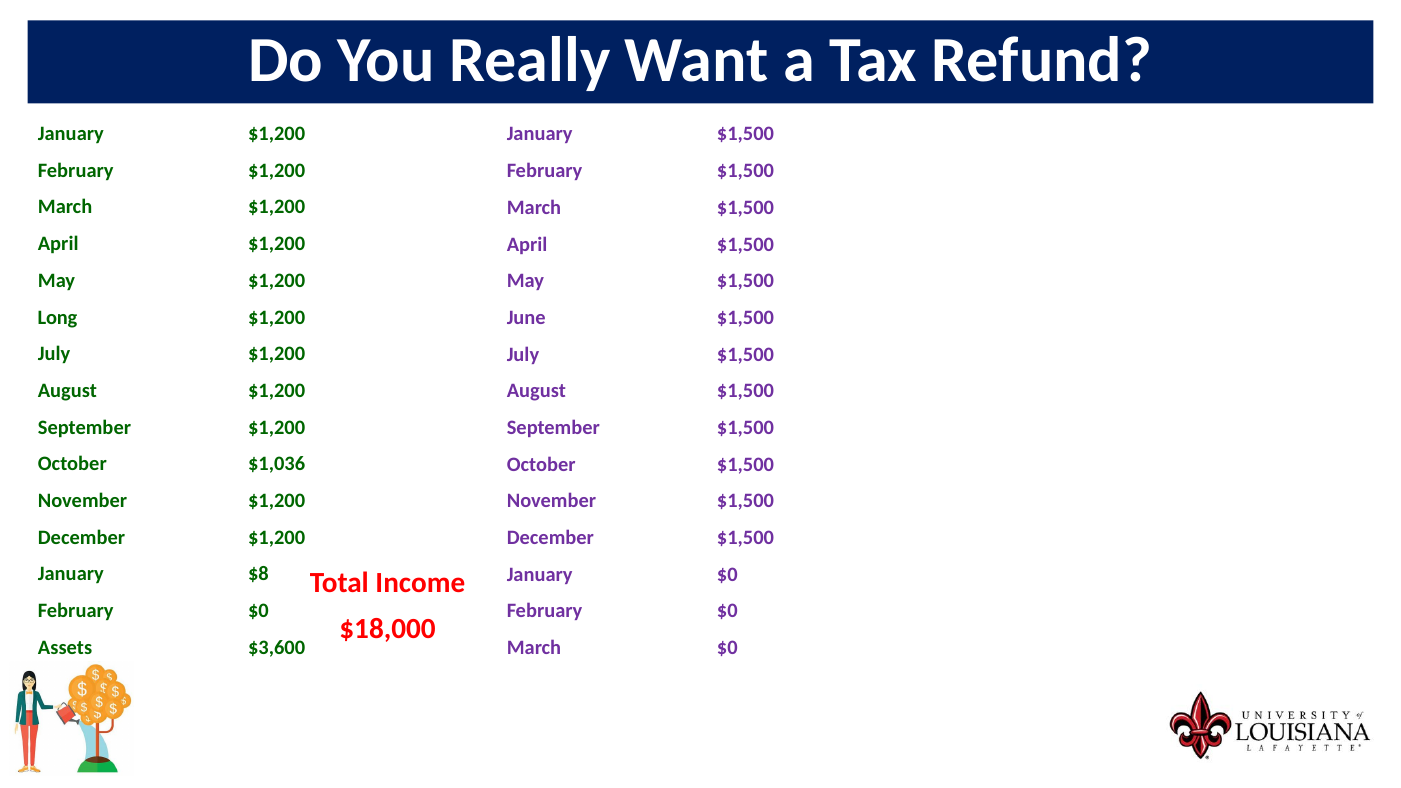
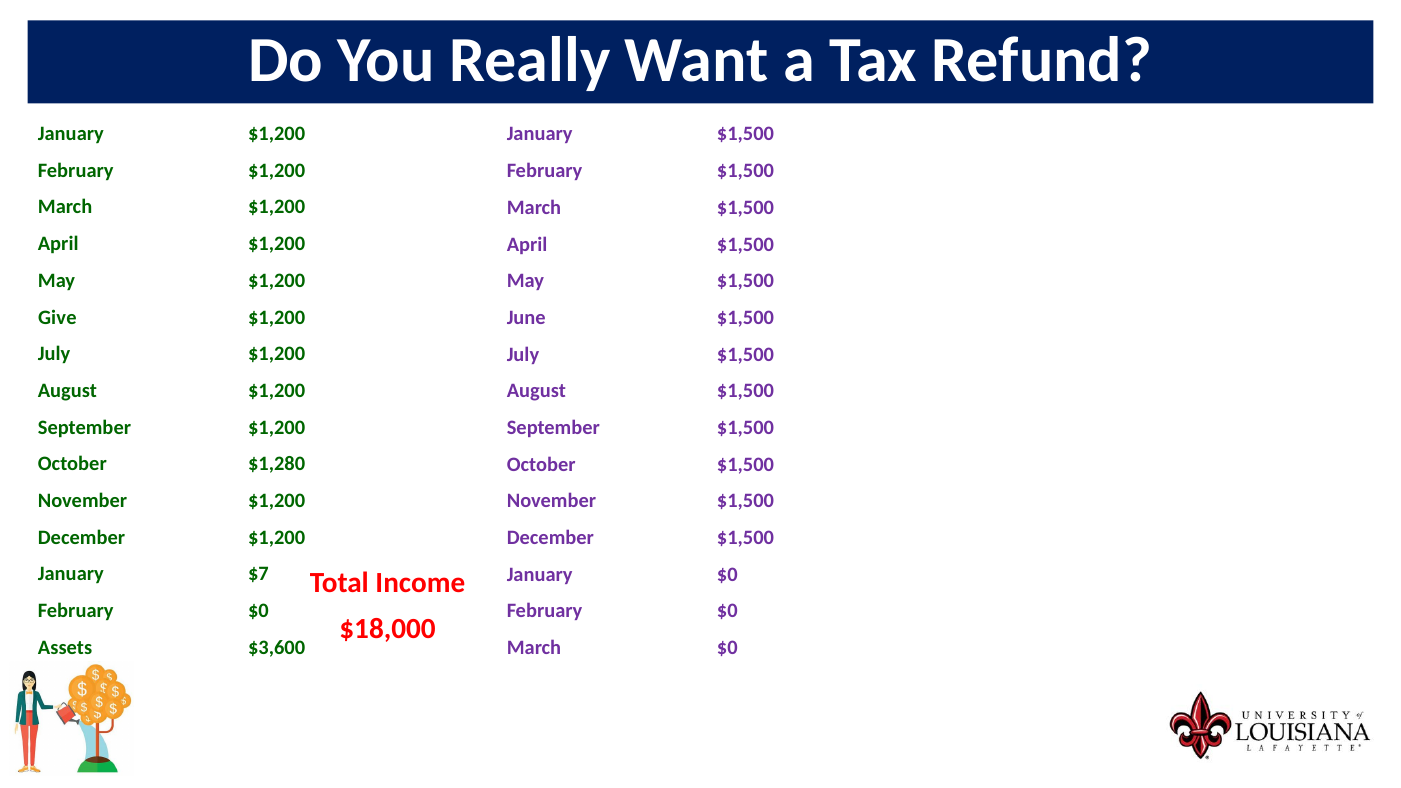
Long: Long -> Give (57, 317)
$1,036: $1,036 -> $1,280 (277, 464)
$8: $8 -> $7 (258, 574)
